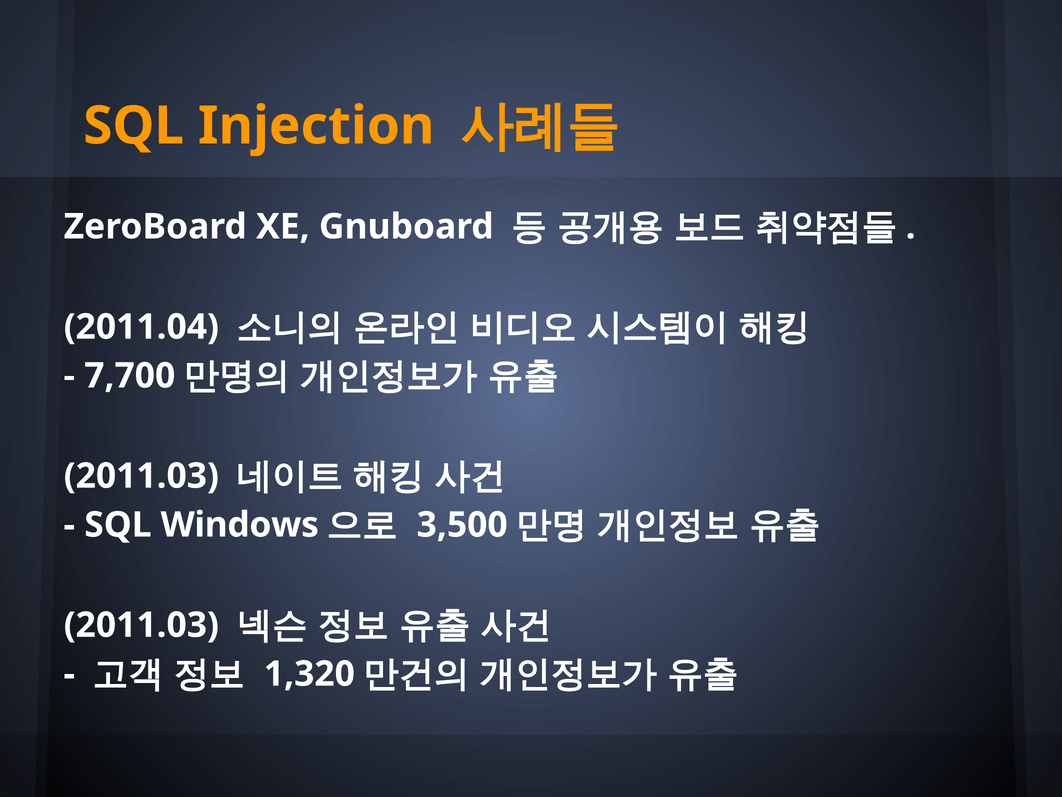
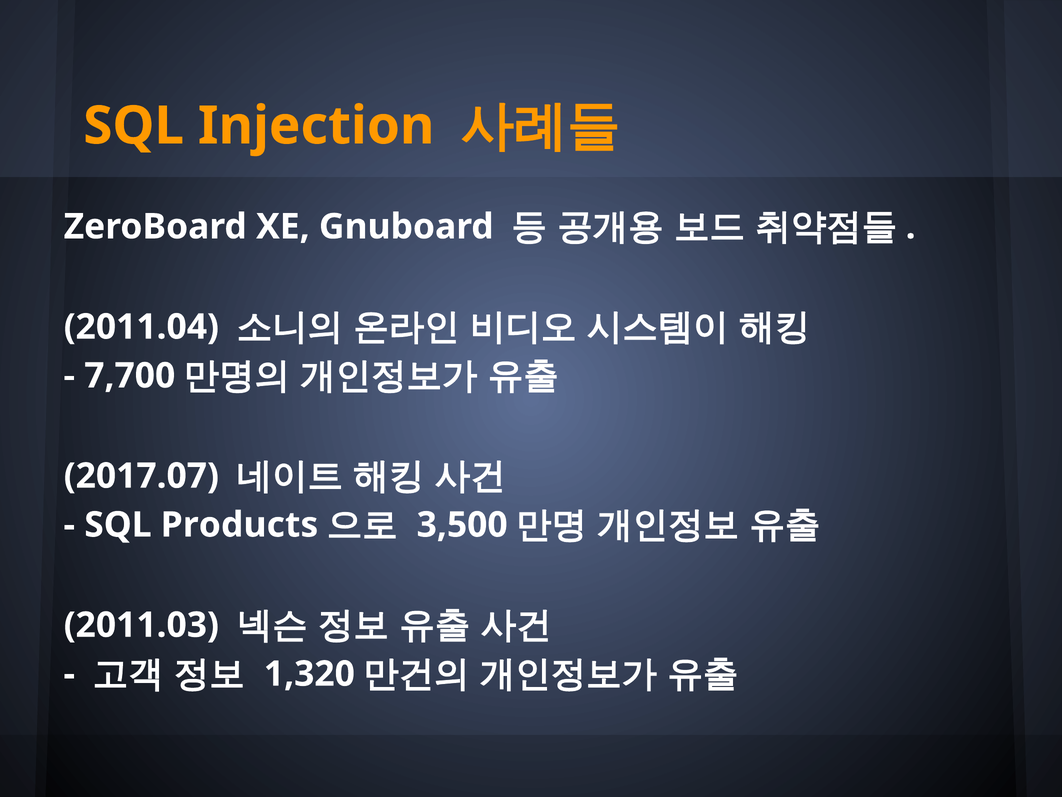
2011.03: 2011.03 -> 2017.07 (141, 476)
Windows: Windows -> Products (239, 525)
